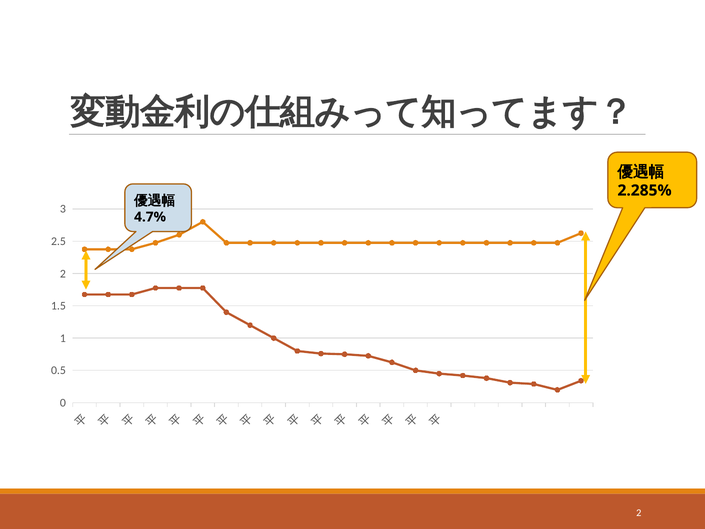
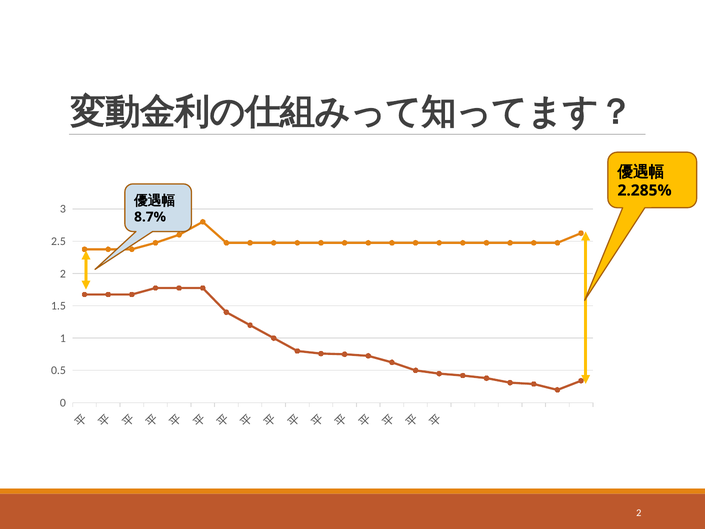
4.7%: 4.7% -> 8.7% (150, 217)
